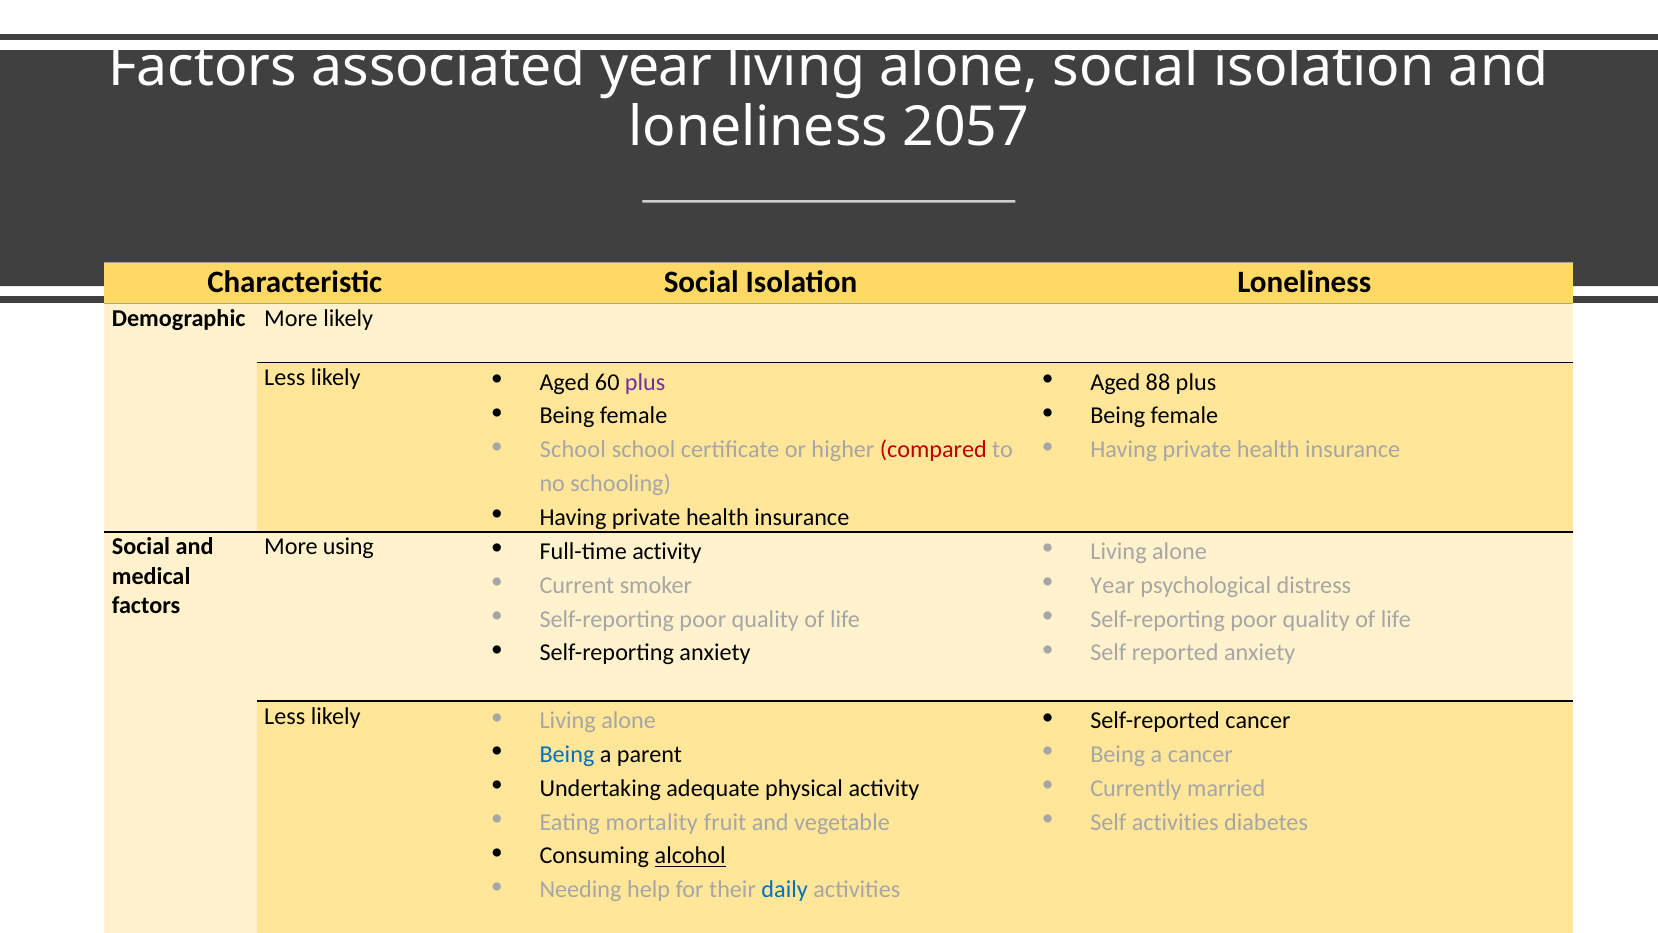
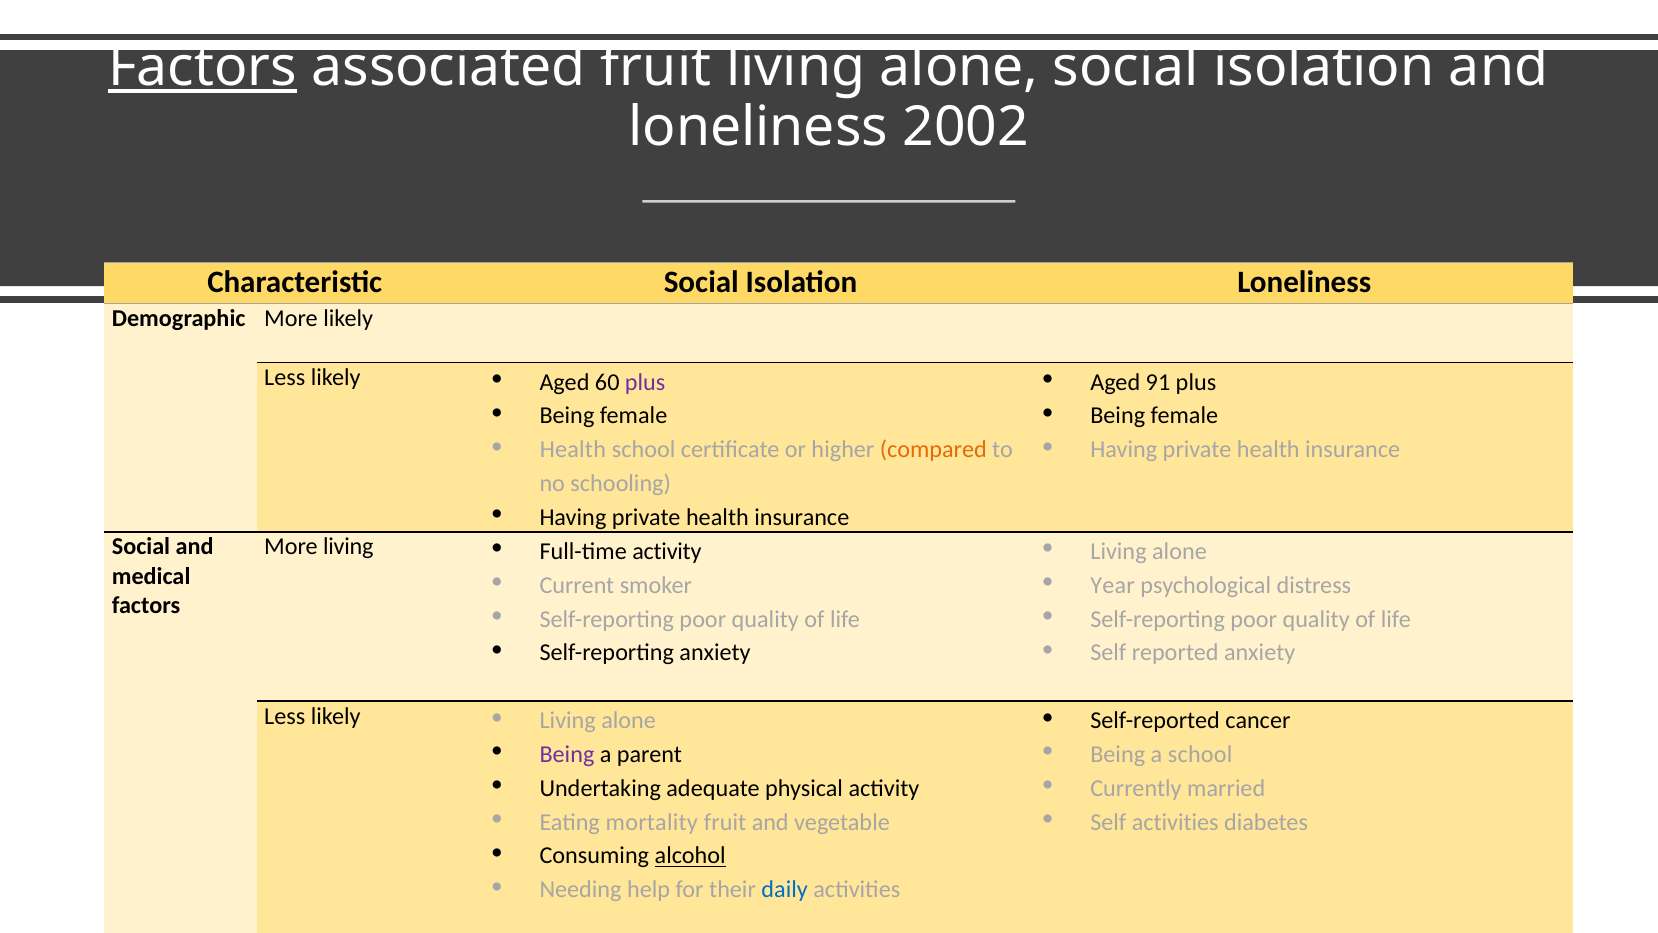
Factors underline: none -> present (203, 67)
associated year: year -> fruit (656, 67)
2057: 2057 -> 2002 (966, 127)
88: 88 -> 91 (1158, 382)
School: School -> Health (573, 450)
compared colour: red -> orange (933, 450)
More using: using -> living (348, 547)
Being colour: blue -> purple (567, 754)
a cancer: cancer -> school (1200, 754)
